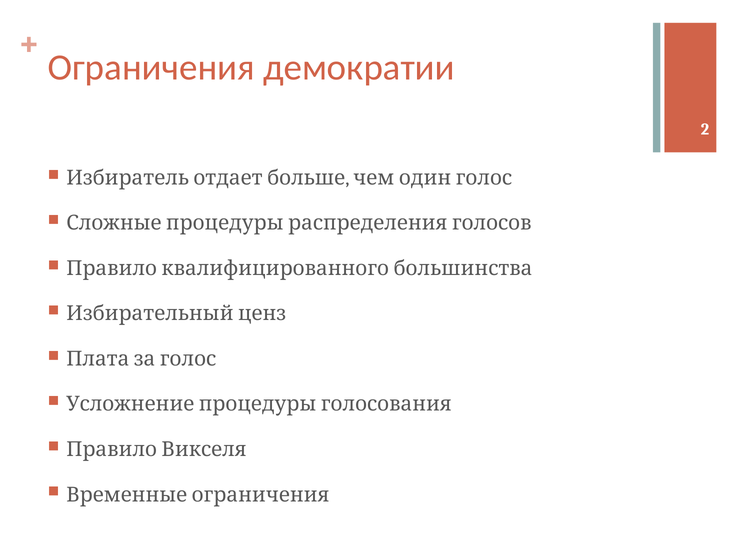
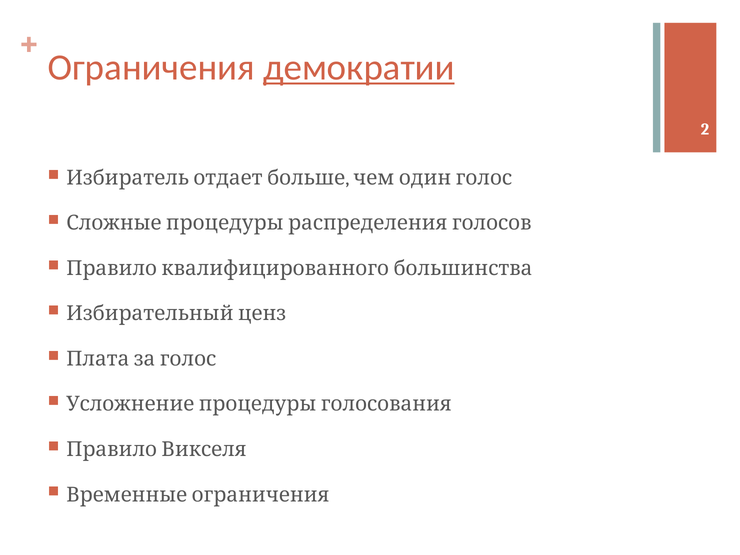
демократии underline: none -> present (359, 68)
